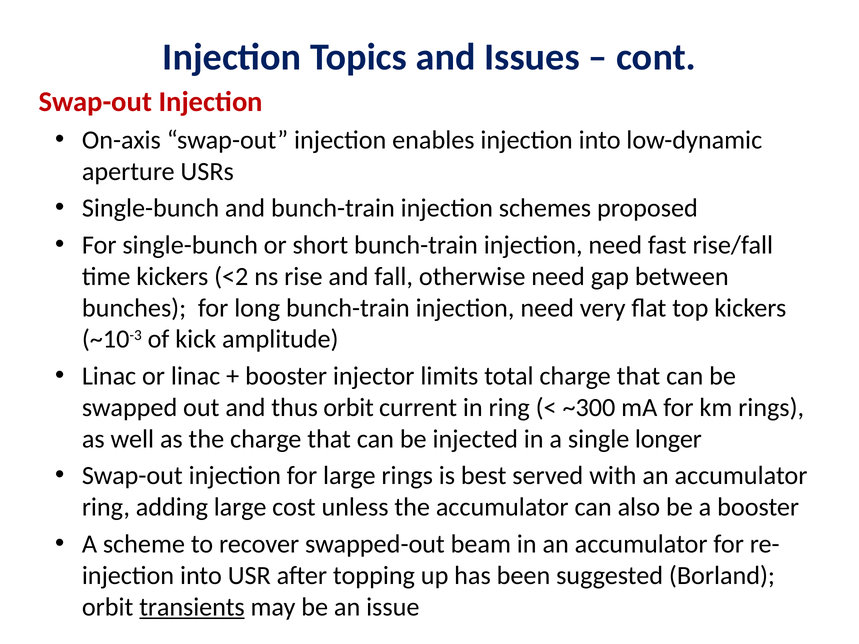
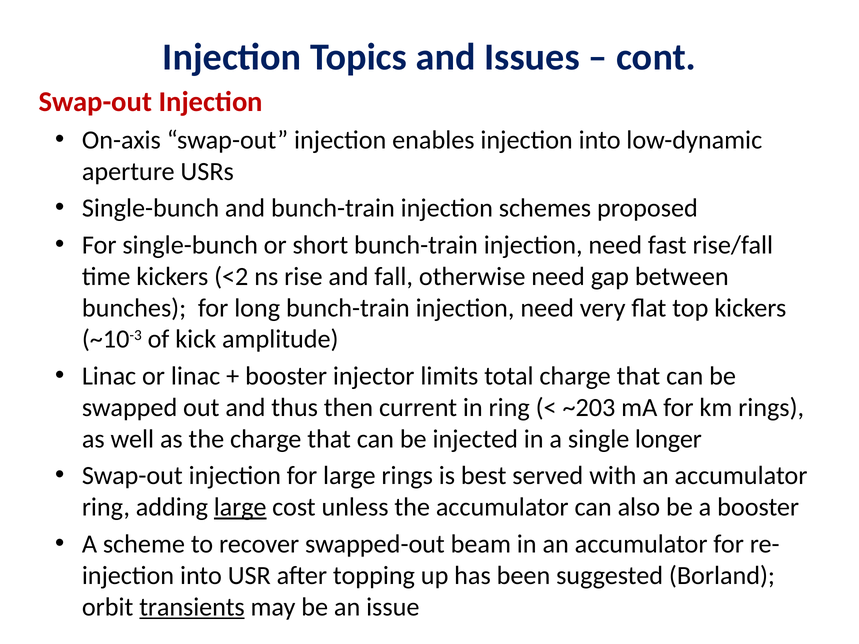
thus orbit: orbit -> then (348, 408)
~300: ~300 -> ~203 (589, 408)
large underline: none -> present (240, 507)
